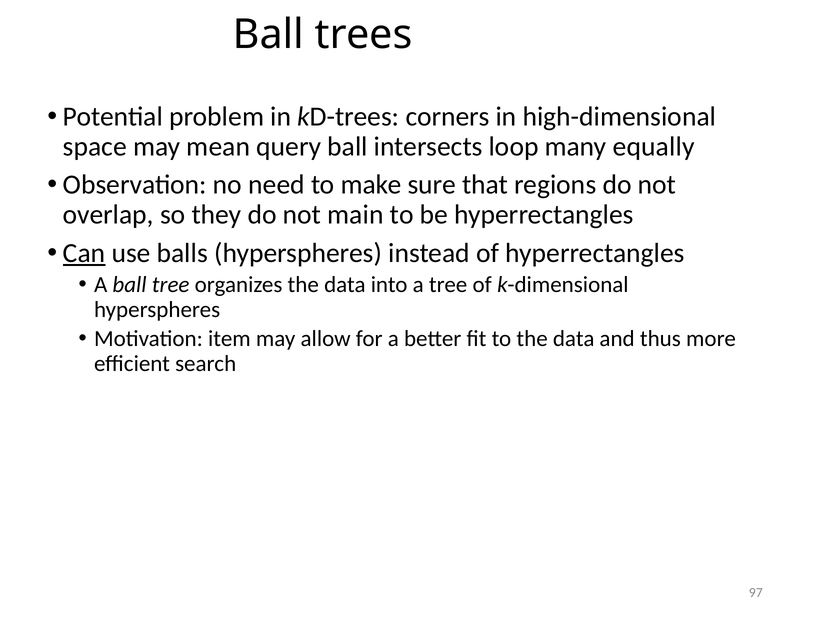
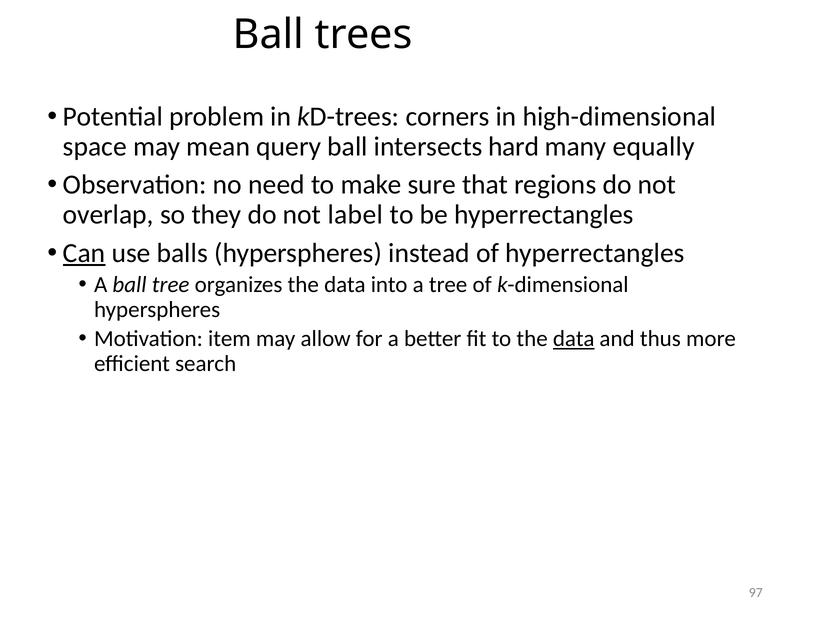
loop: loop -> hard (514, 146)
main: main -> label (355, 215)
data underline: none -> present (574, 339)
